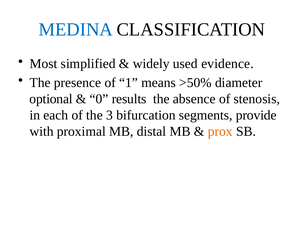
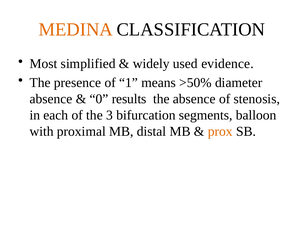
MEDINA colour: blue -> orange (76, 29)
optional: optional -> absence (51, 99)
provide: provide -> balloon (256, 115)
